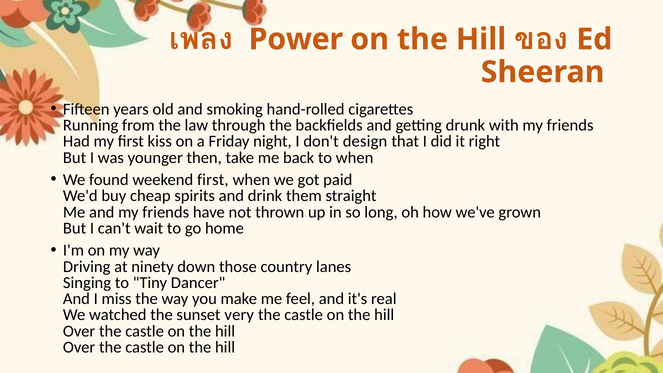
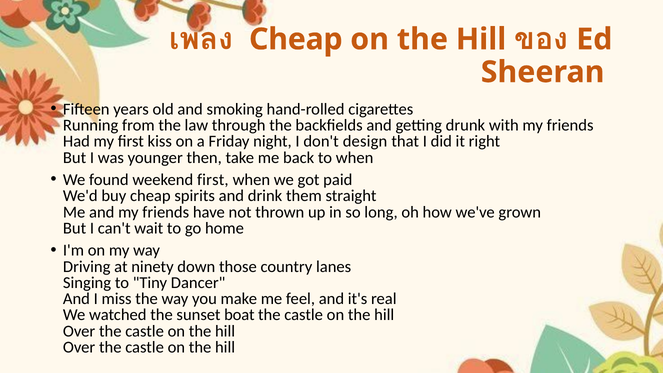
Power: Power -> Cheap (296, 39)
very: very -> boat (239, 315)
